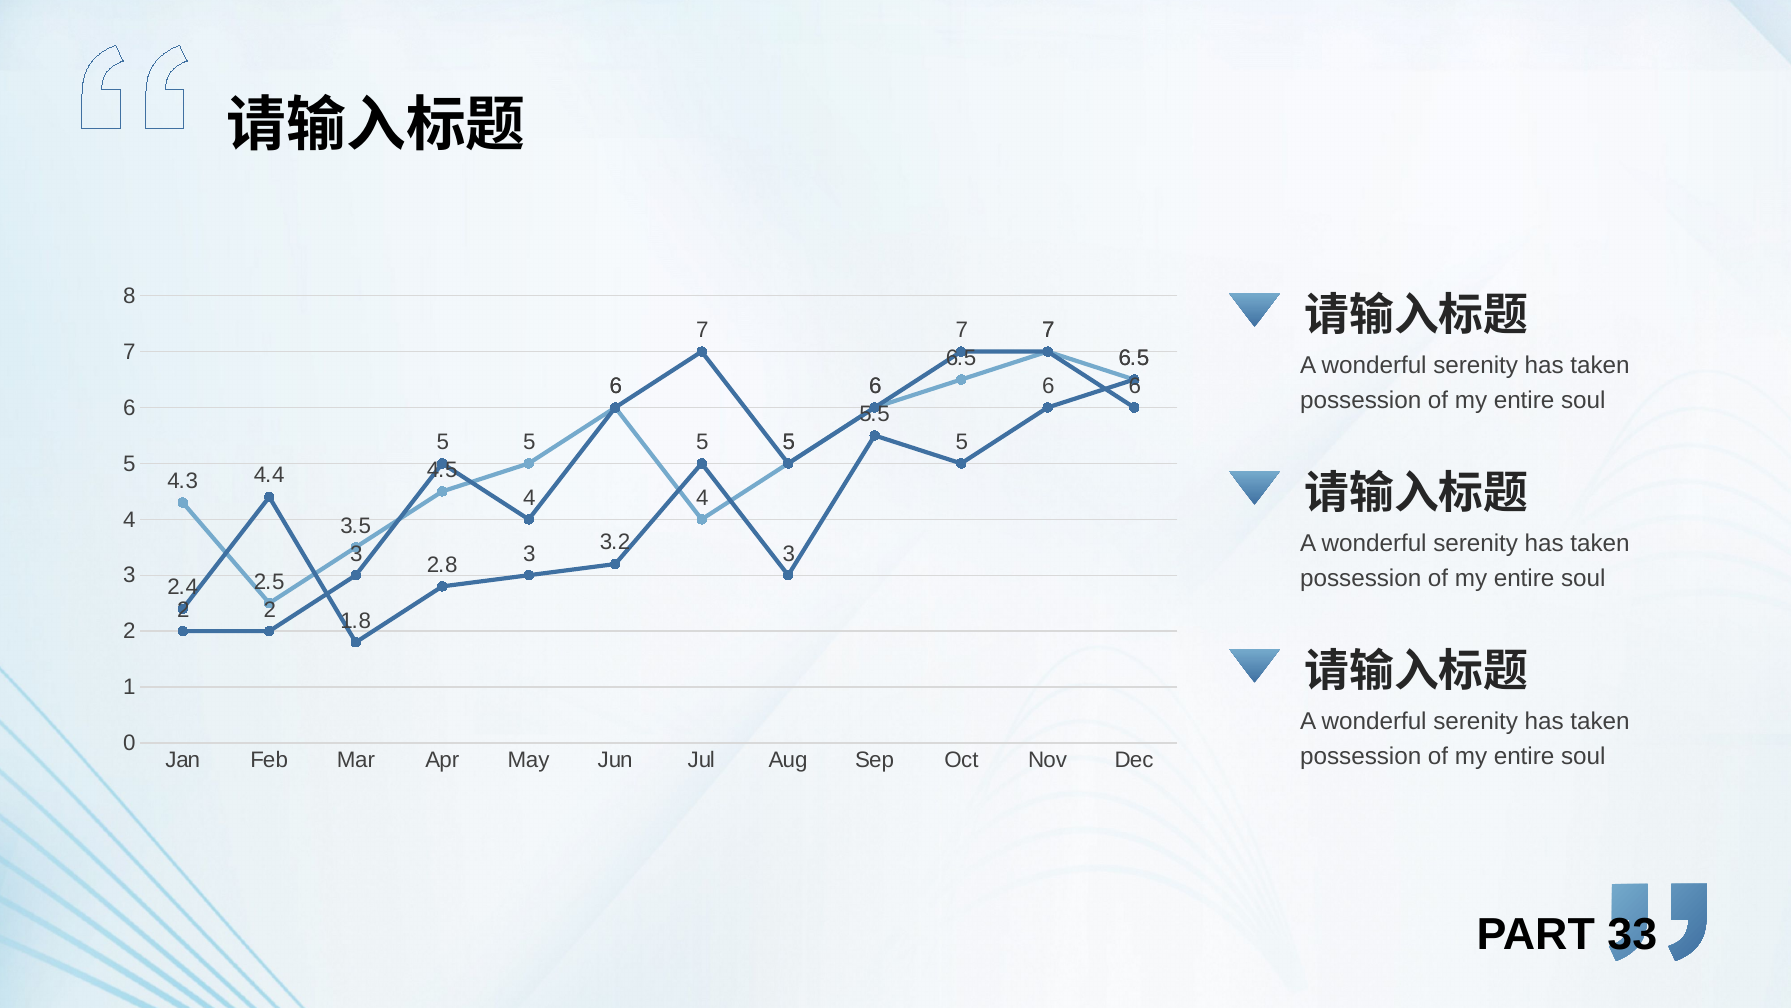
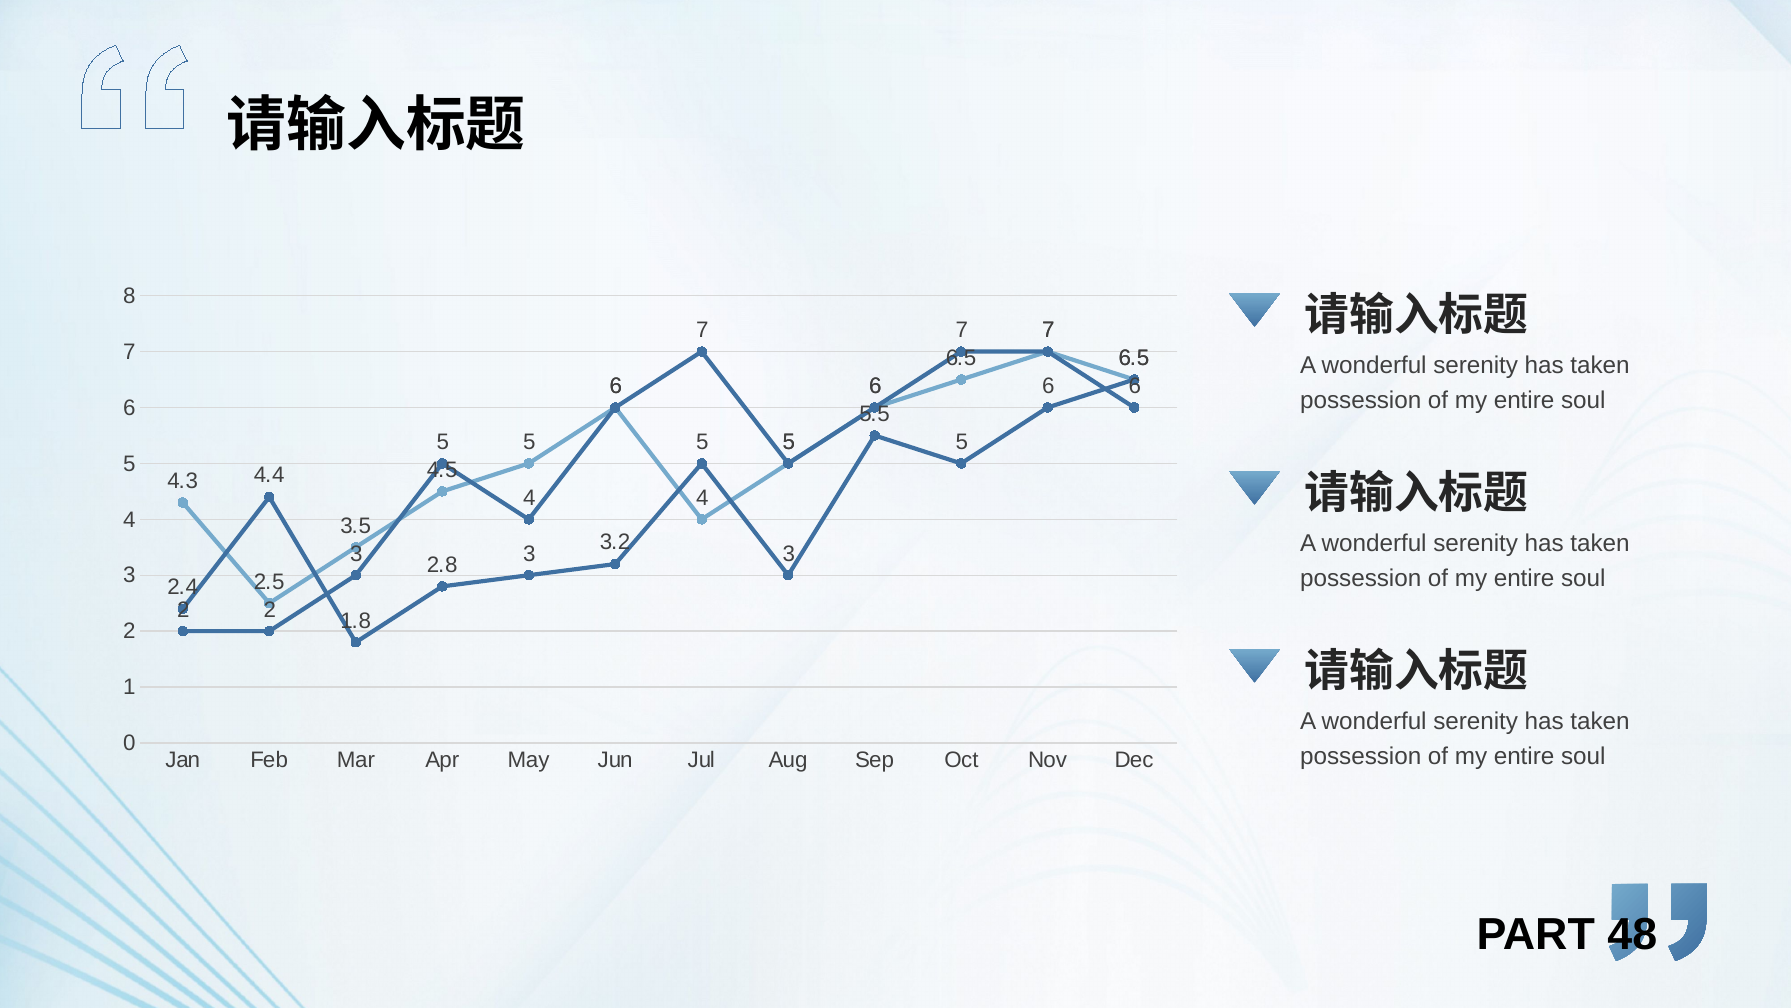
33: 33 -> 48 (1632, 935)
